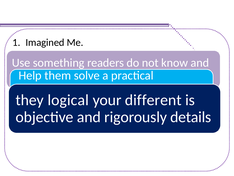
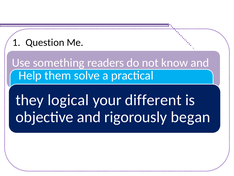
Imagined: Imagined -> Question (45, 42)
rigorously details: details -> began (191, 117)
